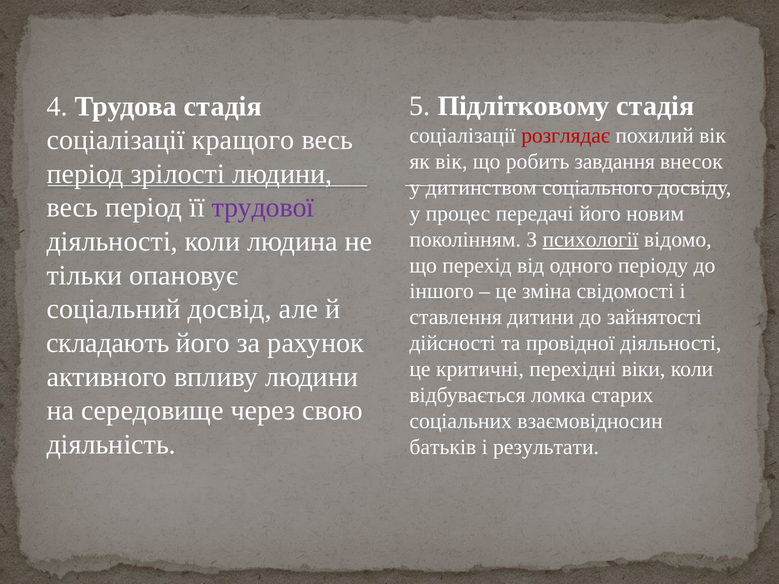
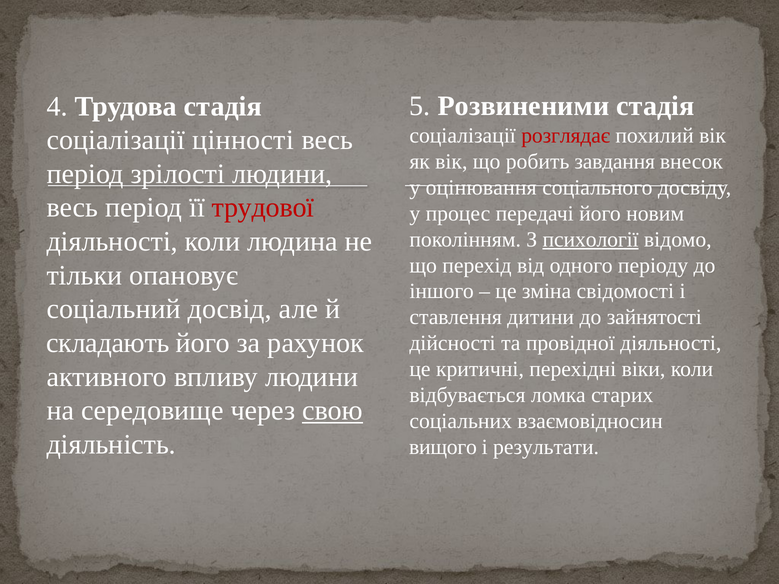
Підлітковому: Підлітковому -> Розвиненими (523, 106)
кращого: кращого -> цінності (243, 140)
дитинством: дитинством -> оцінювання (481, 188)
трудової colour: purple -> red (263, 208)
свою underline: none -> present (333, 411)
батьків: батьків -> вищого (443, 447)
